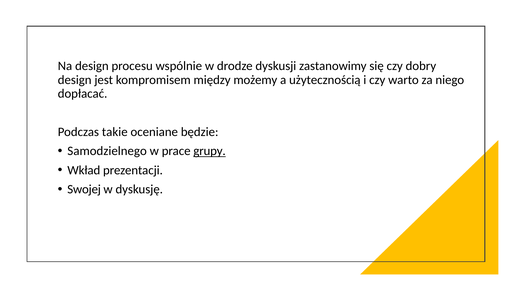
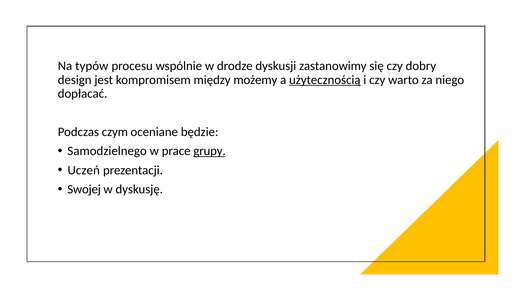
Na design: design -> typów (92, 66)
użytecznością underline: none -> present (325, 80)
takie: takie -> czym (115, 132)
Wkład: Wkład -> Uczeń (84, 170)
